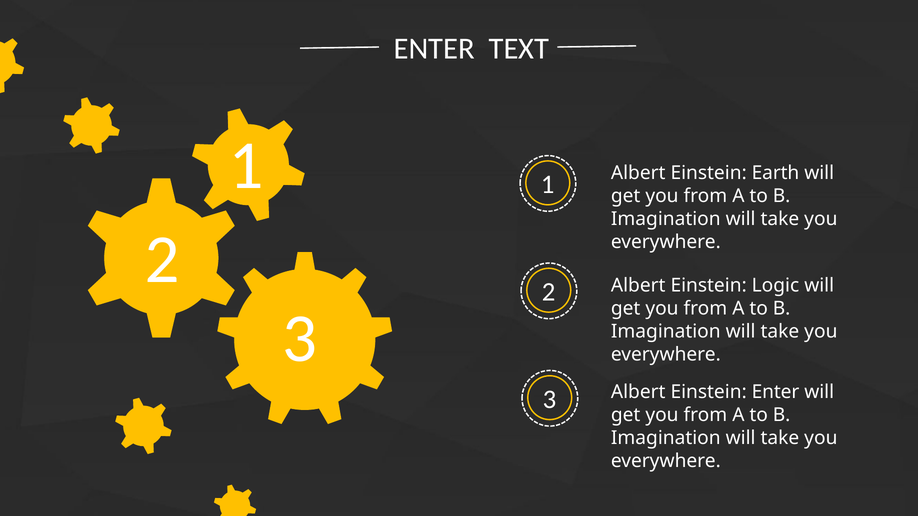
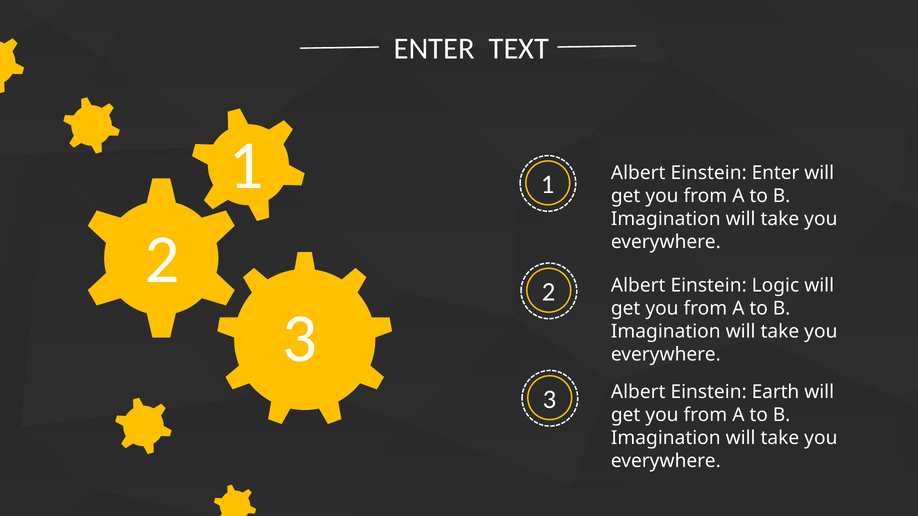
Einstein Earth: Earth -> Enter (776, 173)
Einstein Enter: Enter -> Earth (776, 392)
